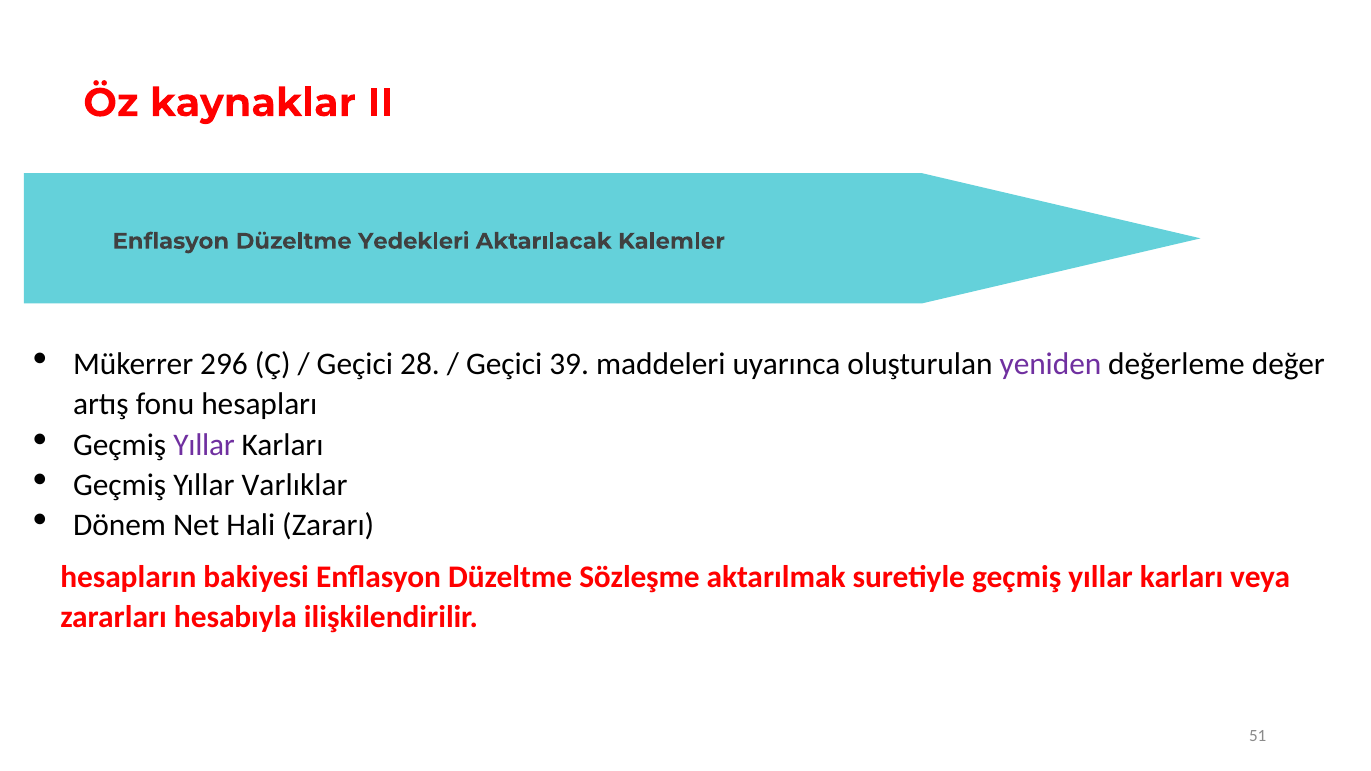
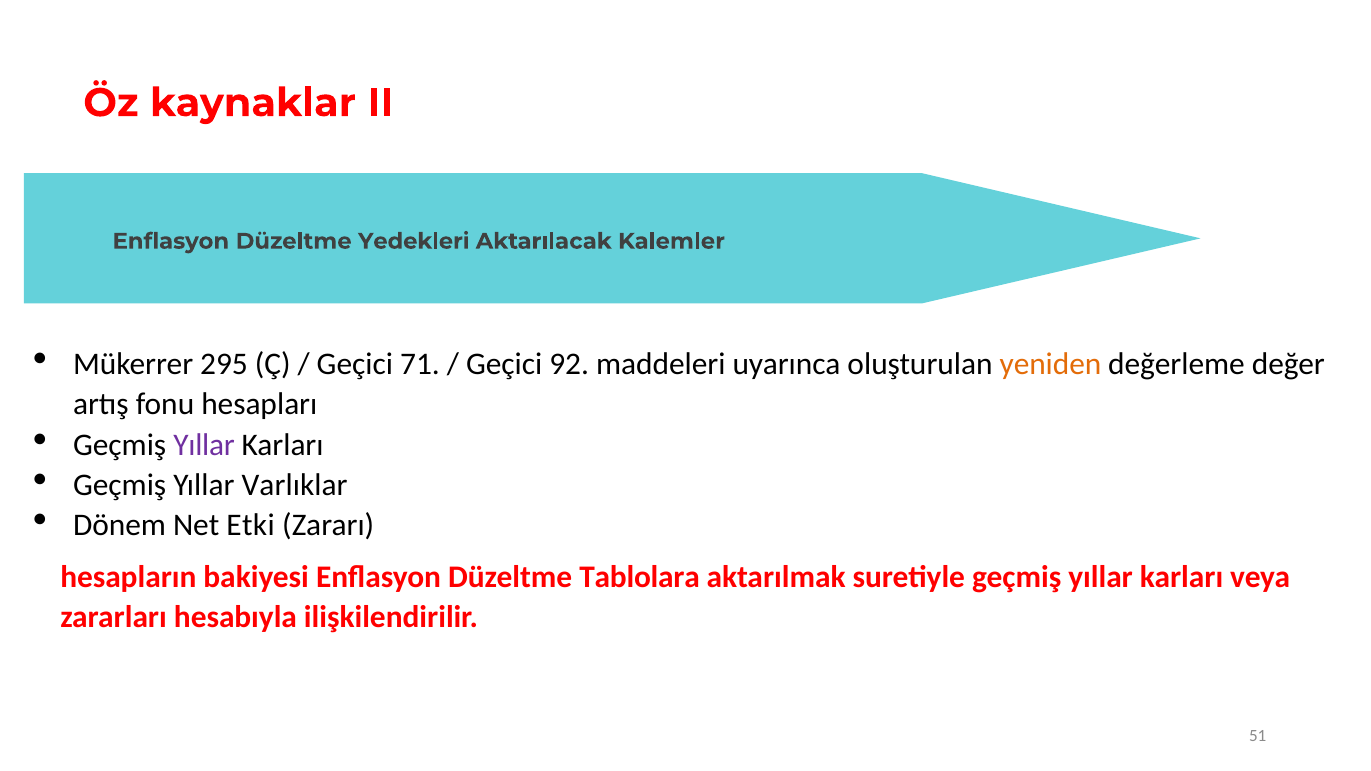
296: 296 -> 295 (224, 364)
28: 28 -> 71 (420, 364)
39: 39 -> 92 (569, 364)
yeniden colour: purple -> orange (1050, 364)
Hali: Hali -> Etki (251, 526)
Sözleşme: Sözleşme -> Tablolara (640, 577)
